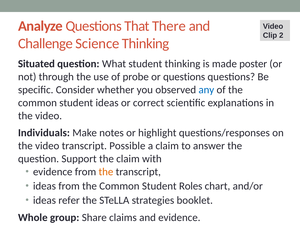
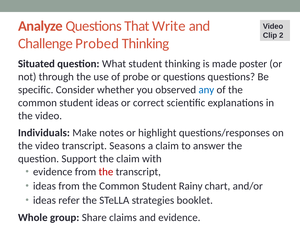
There: There -> Write (169, 26)
Science: Science -> Probed (97, 44)
Possible: Possible -> Seasons (127, 146)
the colour: orange -> red (106, 172)
Roles: Roles -> Rainy (191, 186)
